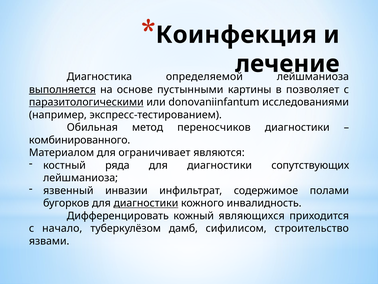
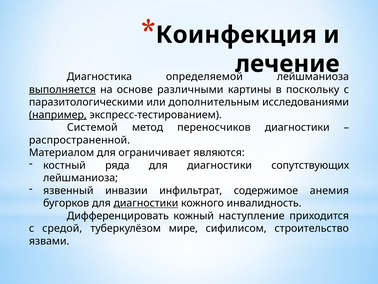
пустынными: пустынными -> различными (190, 89)
позволяет: позволяет -> поскольку (313, 89)
паразитологическими underline: present -> none (86, 102)
donovaniinfantum: donovaniinfantum -> дополнительным (214, 102)
например underline: none -> present (58, 115)
Обильная: Обильная -> Системой (92, 127)
комбинированного: комбинированного -> распространенной (80, 140)
полами: полами -> анемия (329, 190)
являющихся: являющихся -> наступление (252, 215)
начало: начало -> средой (62, 228)
дамб: дамб -> мире (183, 228)
